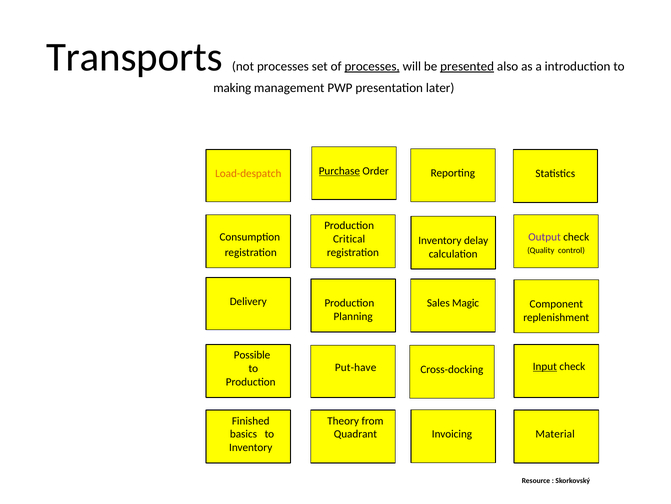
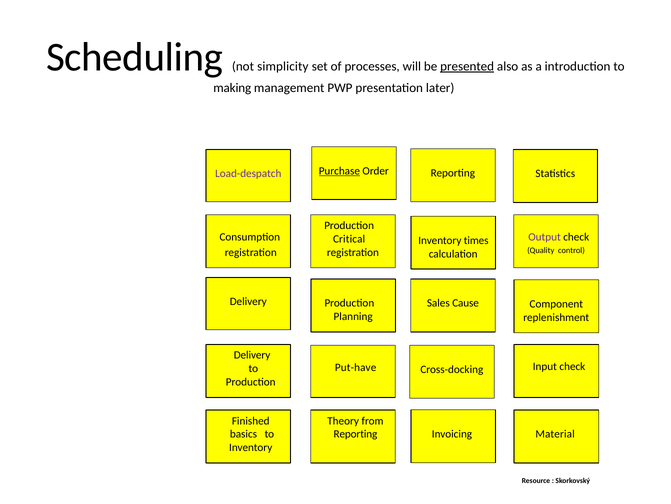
Transports: Transports -> Scheduling (135, 57)
not processes: processes -> simplicity (283, 66)
processes underline: present -> none (372, 66)
Load-despatch colour: orange -> purple (248, 174)
delay: delay -> times (476, 240)
Magic: Magic -> Cause (466, 303)
Possible: Possible -> Delivery (252, 355)
Input underline: present -> none (545, 366)
Quadrant: Quadrant -> Reporting (355, 434)
